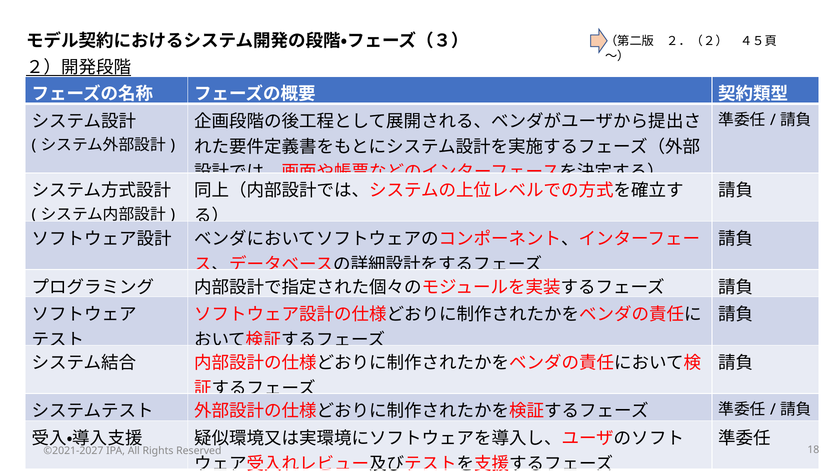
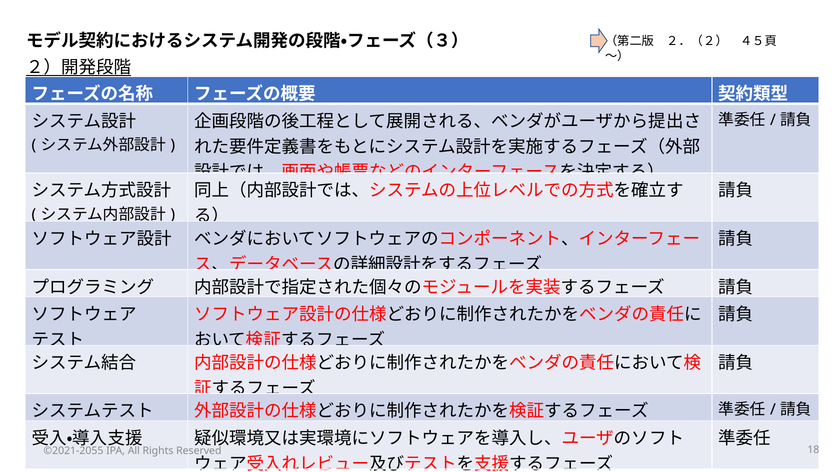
©2021-2027: ©2021-2027 -> ©2021-2055 (73, 451)
